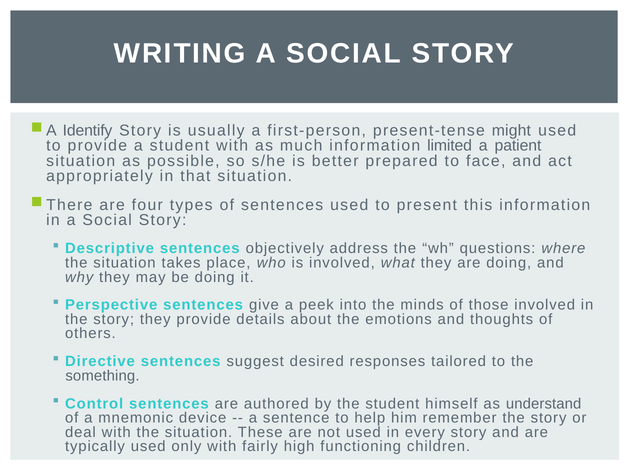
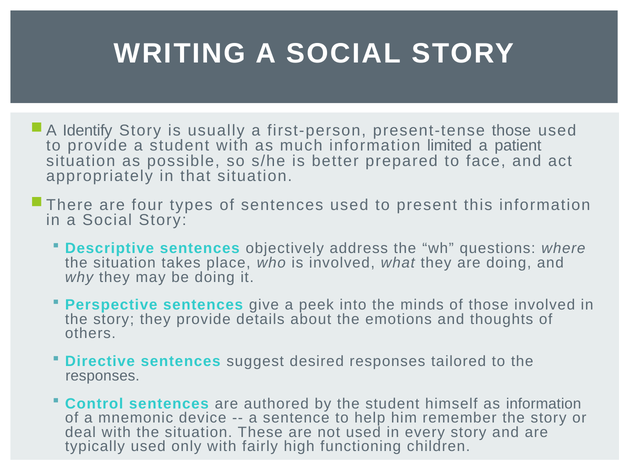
present-tense might: might -> those (511, 131)
something: something -> responses (102, 376)
as understand: understand -> information (544, 404)
